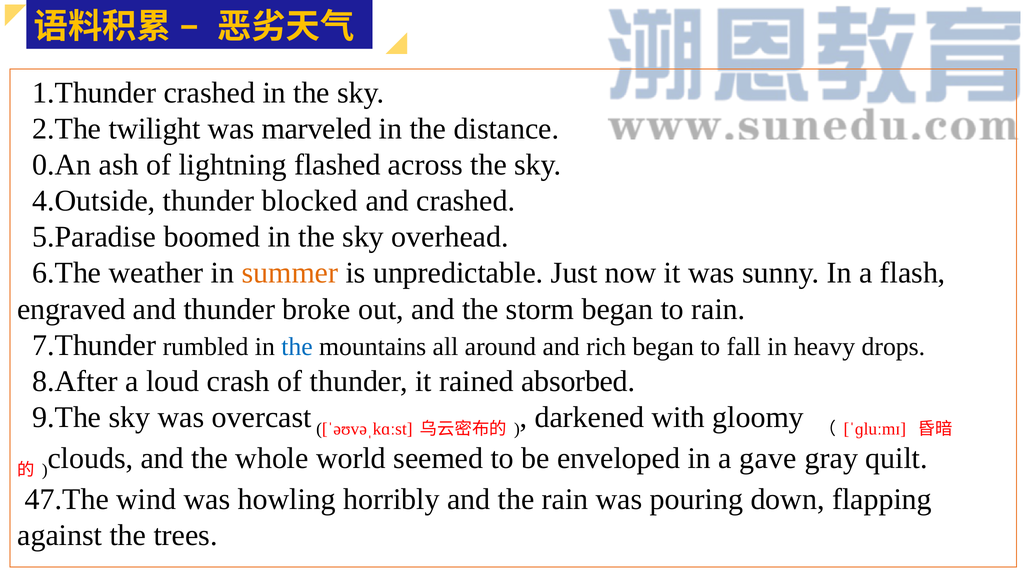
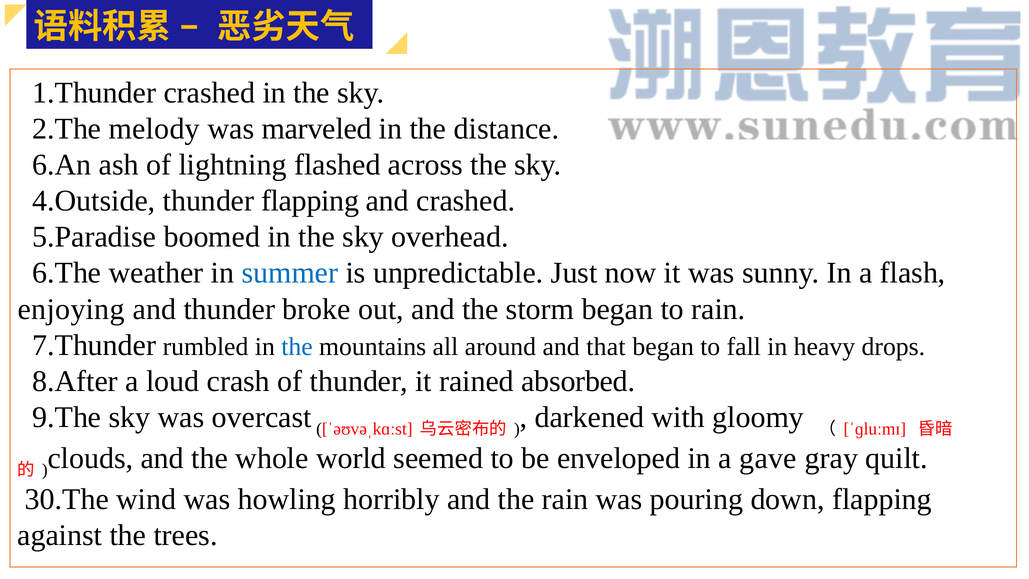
twilight: twilight -> melody (154, 129)
0.An: 0.An -> 6.An (62, 165)
thunder blocked: blocked -> flapping (310, 201)
summer colour: orange -> blue (290, 273)
engraved: engraved -> enjoying (71, 309)
rich: rich -> that (606, 346)
47.The: 47.The -> 30.The (67, 499)
